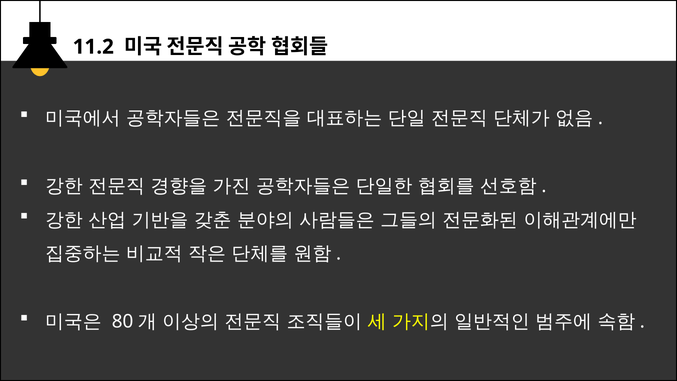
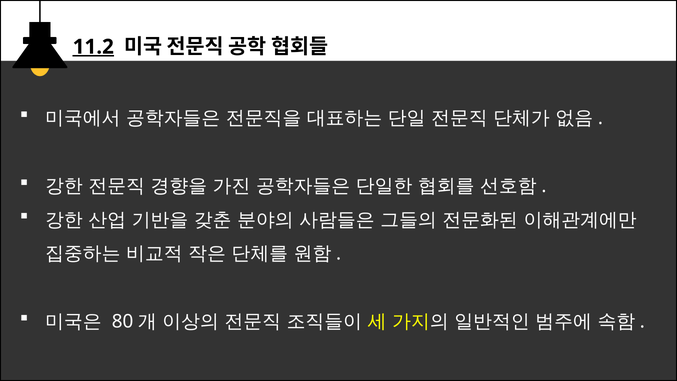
11.2 underline: none -> present (93, 47)
